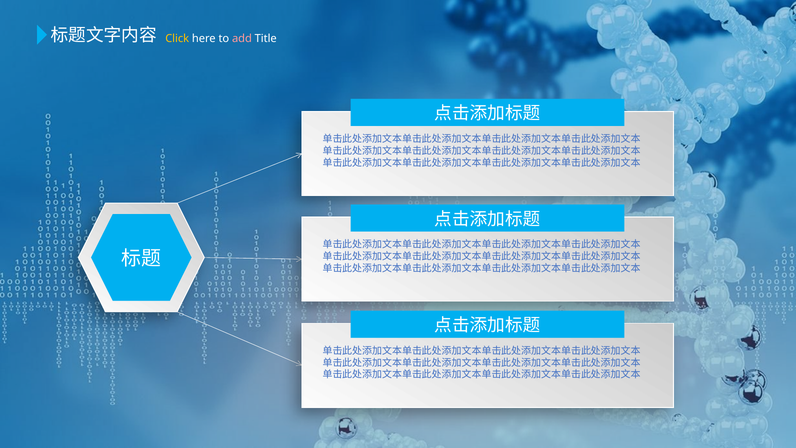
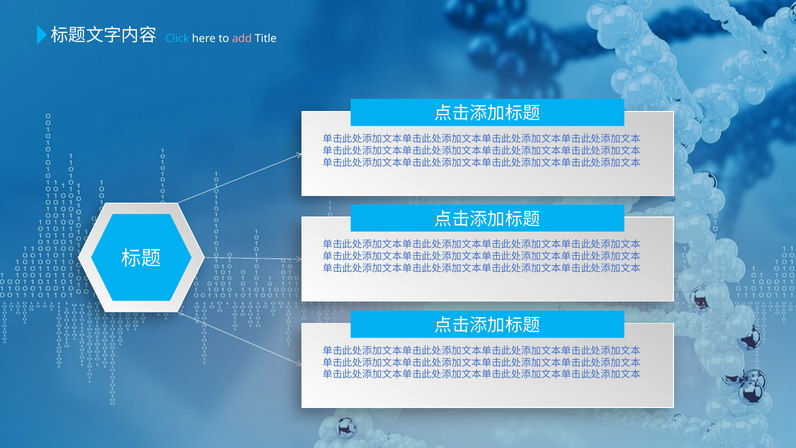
Click colour: yellow -> light blue (177, 38)
